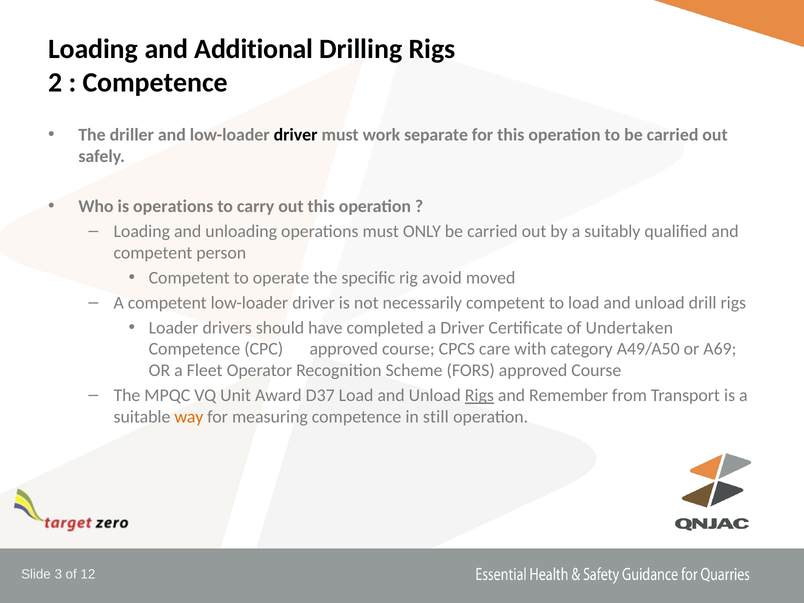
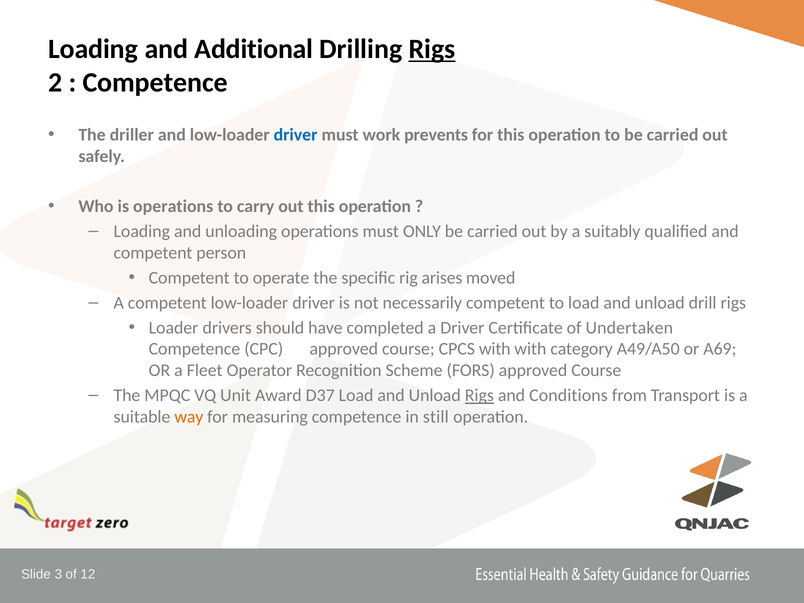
Rigs underline: none -> present (432, 49)
driver colour: black -> blue (296, 135)
separate: separate -> prevents (436, 135)
avoid: avoid -> arises (442, 278)
CPCS care: care -> with (495, 349)
Remember: Remember -> Conditions (568, 396)
